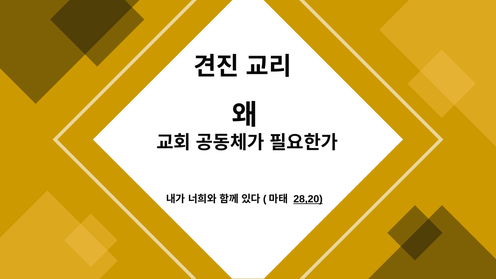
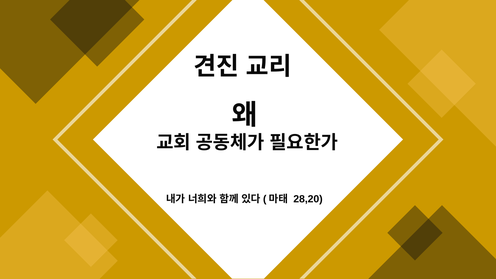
28,20 underline: present -> none (308, 199)
